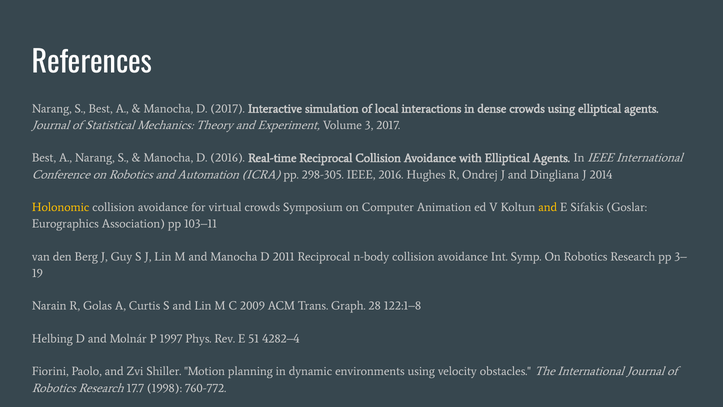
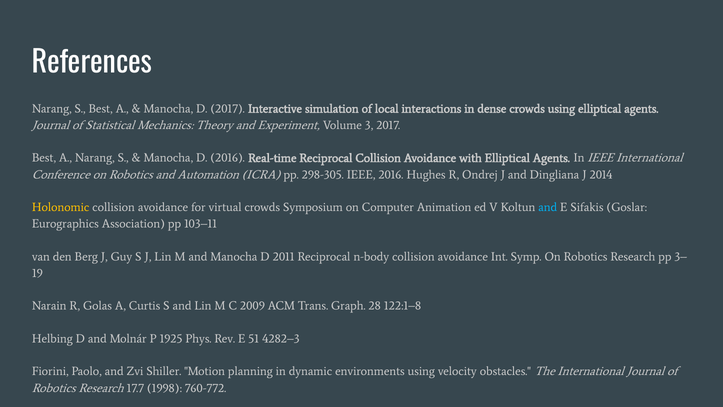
and colour: yellow -> light blue (548, 207)
1997: 1997 -> 1925 (171, 338)
4282–4: 4282–4 -> 4282–3 (281, 338)
